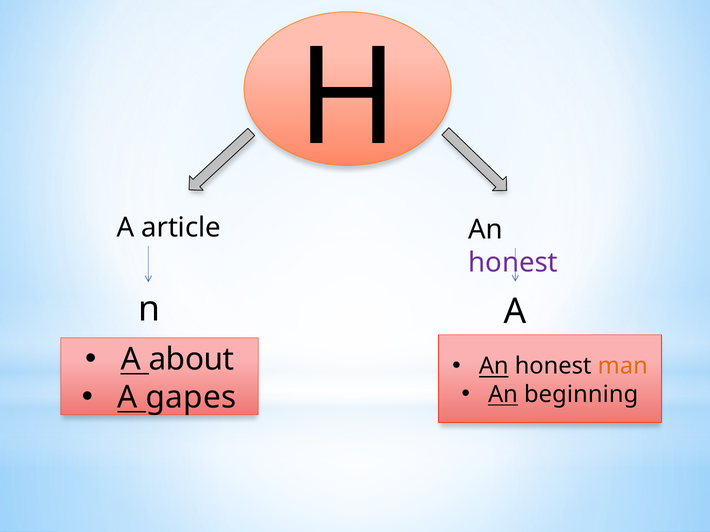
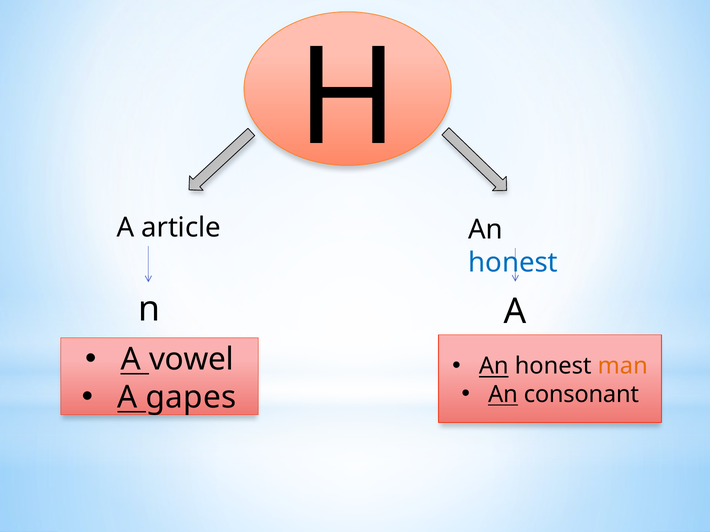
honest colour: purple -> blue (513, 263)
about: about -> vowel (191, 360)
beginning: beginning -> consonant (581, 395)
